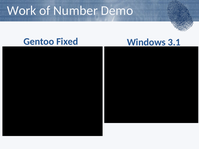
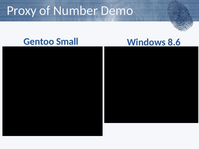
Work: Work -> Proxy (22, 11)
Fixed: Fixed -> Small (67, 42)
3.1: 3.1 -> 8.6 (174, 42)
